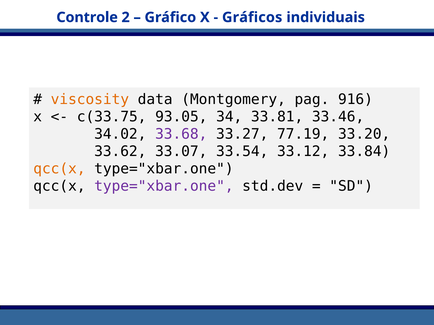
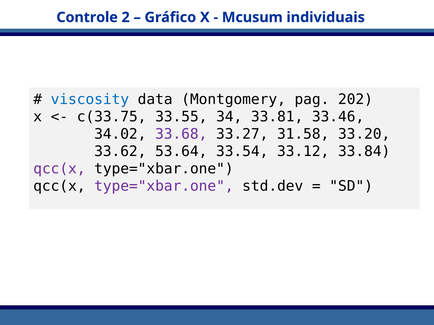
Gráficos: Gráficos -> Mcusum (252, 17)
viscosity colour: orange -> blue (90, 99)
916: 916 -> 202 (355, 99)
93.05: 93.05 -> 33.55 (181, 117)
77.19: 77.19 -> 31.58 (303, 134)
33.07: 33.07 -> 53.64 (181, 151)
qcc(x colour: orange -> purple (59, 169)
